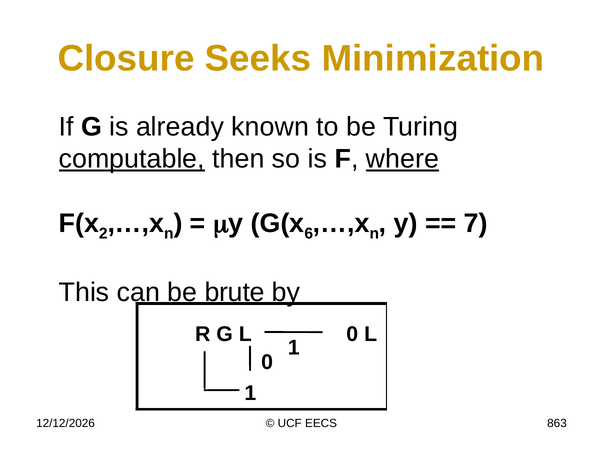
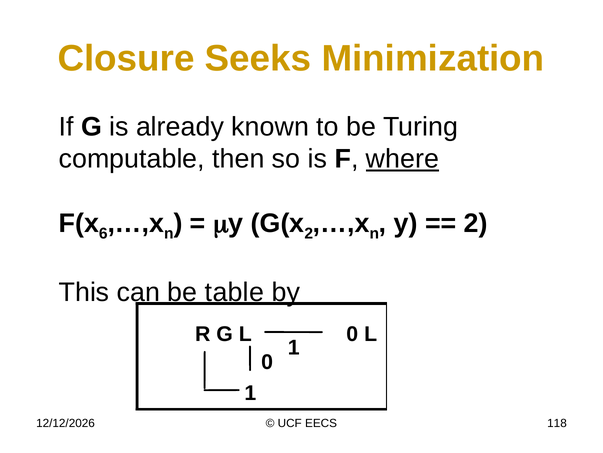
computable underline: present -> none (132, 159)
2: 2 -> 6 (103, 233)
6: 6 -> 2 (309, 233)
7: 7 -> 2 (476, 223)
brute: brute -> table (234, 292)
863: 863 -> 118 (557, 423)
